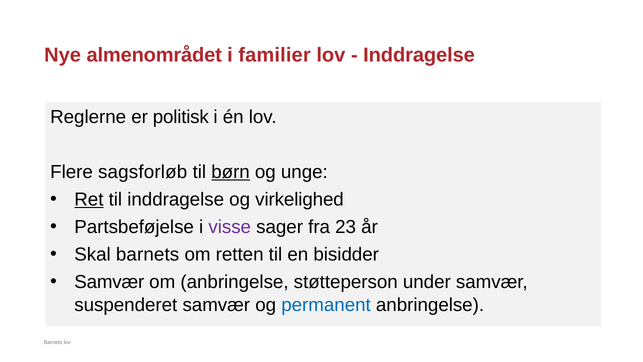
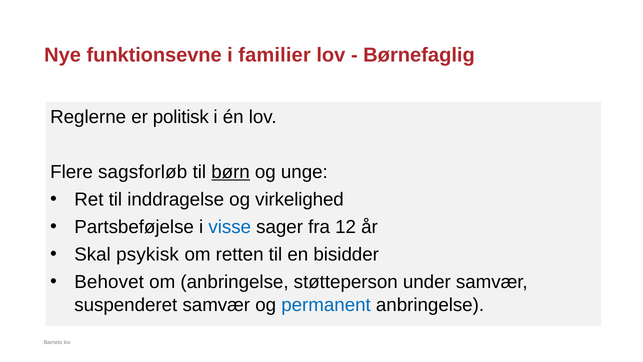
almenområdet: almenområdet -> funktionsevne (154, 55)
Inddragelse: Inddragelse -> Børnefaglig (419, 55)
Ret underline: present -> none (89, 199)
visse colour: purple -> blue (230, 227)
23: 23 -> 12 (346, 227)
Skal barnets: barnets -> psykisk (148, 255)
Samvær: Samvær -> Behovet (109, 282)
